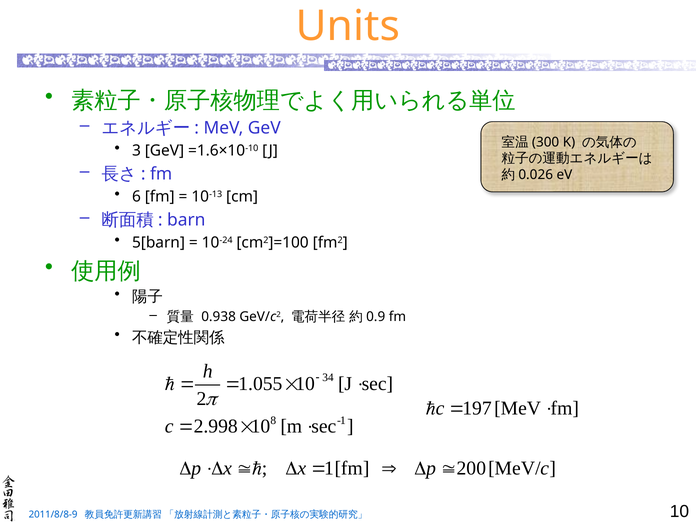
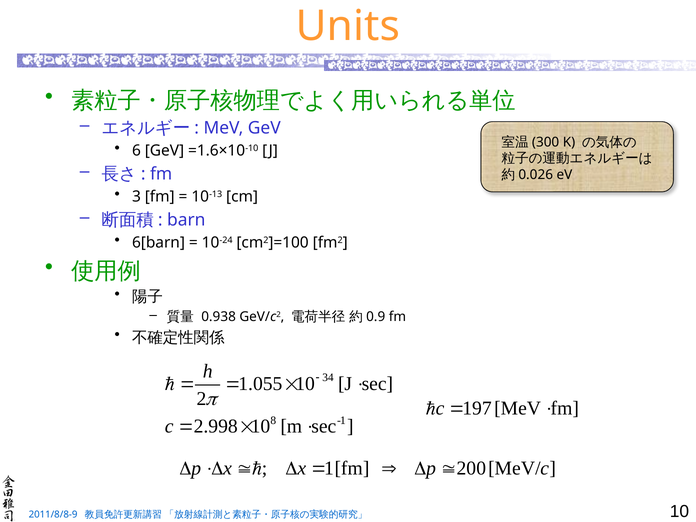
3: 3 -> 6 (136, 151)
6: 6 -> 3 (136, 197)
5[barn: 5[barn -> 6[barn (158, 243)
